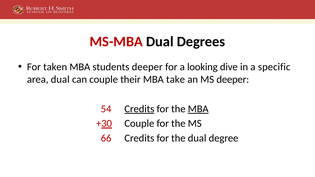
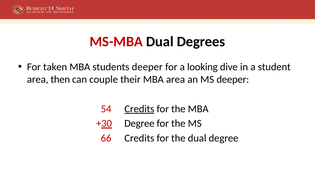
specific: specific -> student (274, 67)
area dual: dual -> then (60, 80)
MBA take: take -> area (176, 80)
MBA underline: present -> none (198, 109)
Couple: Couple -> Degree (139, 124)
